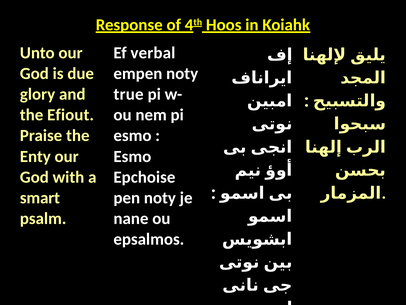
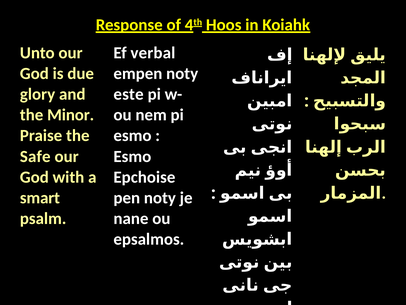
true: true -> este (129, 94)
Efiout: Efiout -> Minor (71, 115)
Enty: Enty -> Safe (35, 156)
